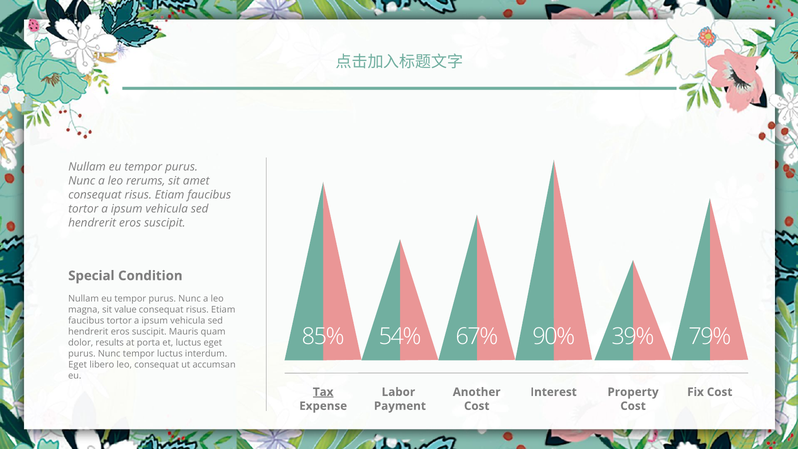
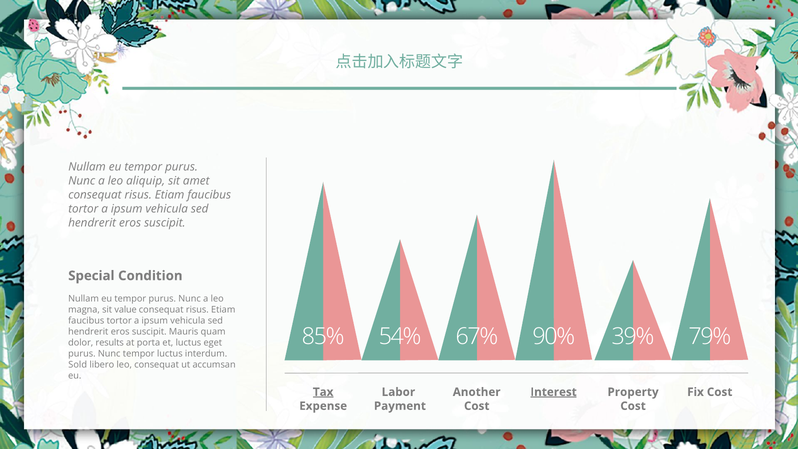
rerums: rerums -> aliquip (146, 181)
Eget: Eget -> Sold (78, 365)
Interest underline: none -> present (554, 392)
